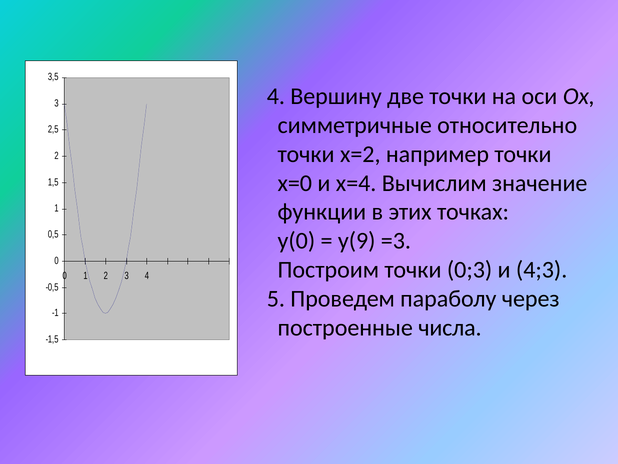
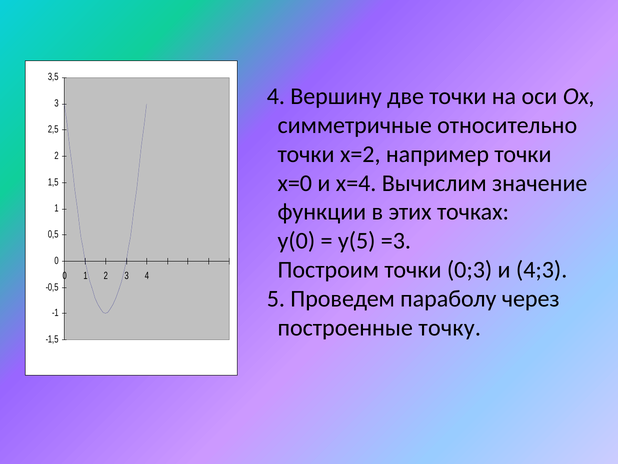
у(9: у(9 -> у(5 (357, 241)
числа: числа -> точку (450, 327)
